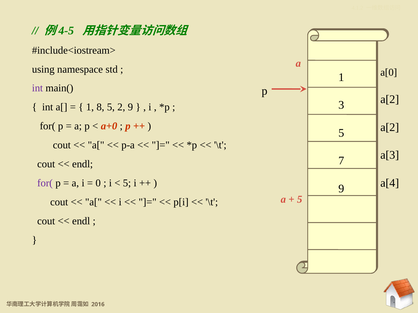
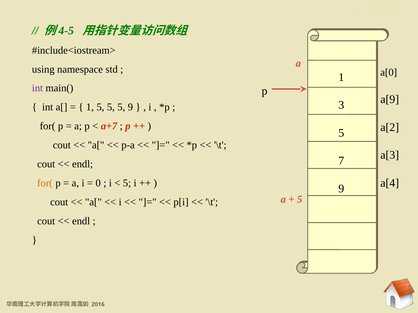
a[2: a[2 -> a[9 (390, 100)
1 8: 8 -> 5 (100, 107)
2: 2 -> 5 (121, 107)
a+0: a+0 -> a+7 (109, 126)
for( colour: purple -> orange (45, 183)
